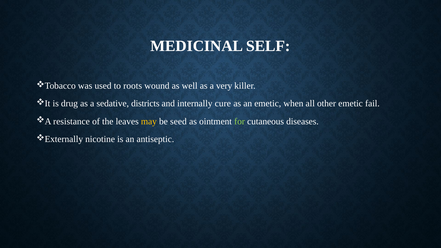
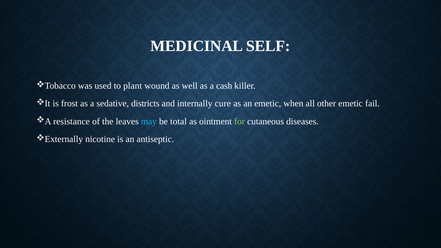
roots: roots -> plant (133, 86)
very: very -> cash (224, 86)
drug: drug -> frost (69, 104)
may colour: yellow -> light blue (149, 121)
seed: seed -> total (178, 121)
